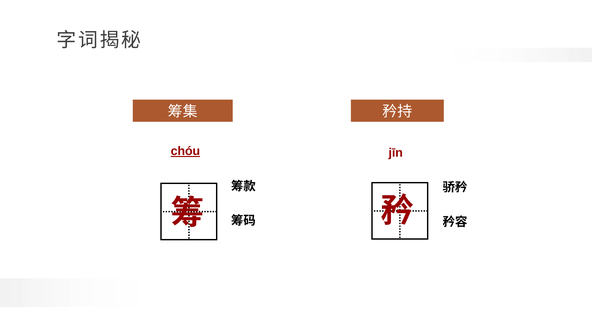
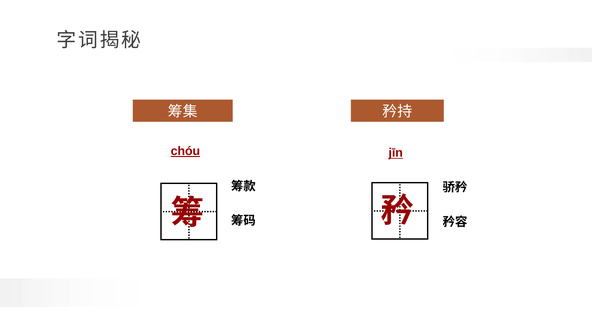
jīn underline: none -> present (396, 153)
